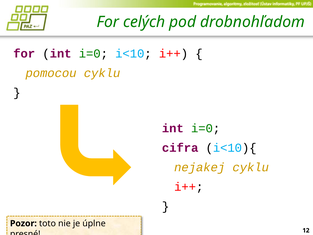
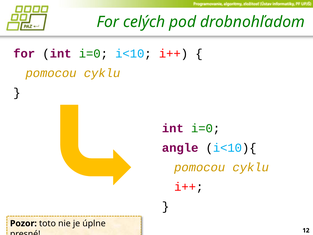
cifra: cifra -> angle (180, 148)
nejakej: nejakej -> pomocou (200, 167)
